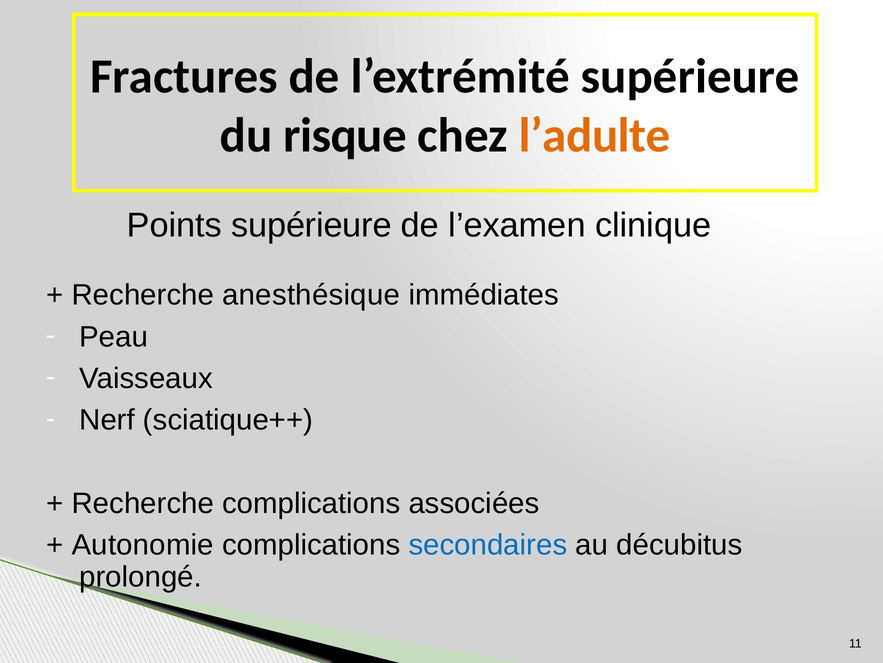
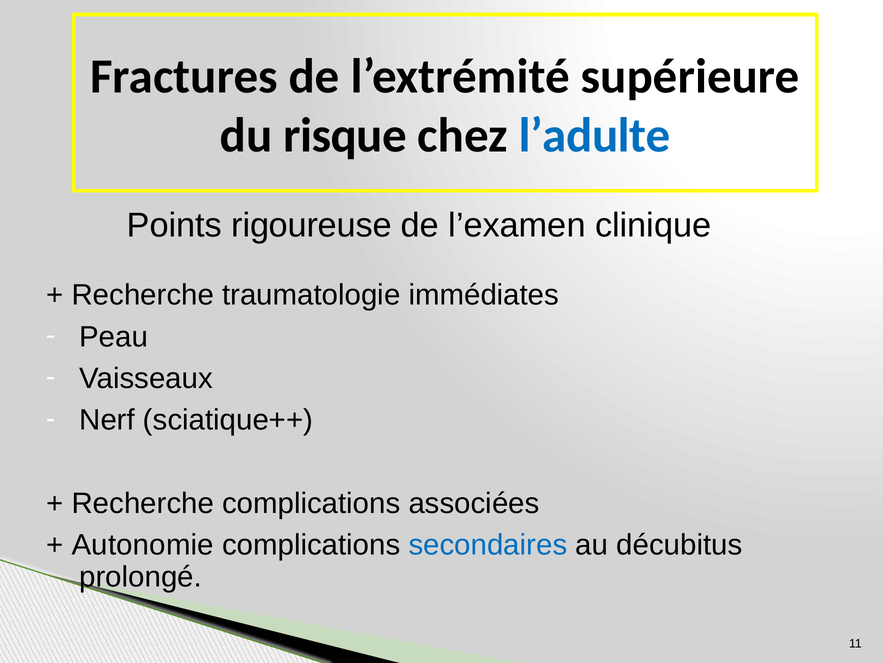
l’adulte colour: orange -> blue (595, 135)
Points supérieure: supérieure -> rigoureuse (312, 225)
anesthésique: anesthésique -> traumatologie (311, 295)
